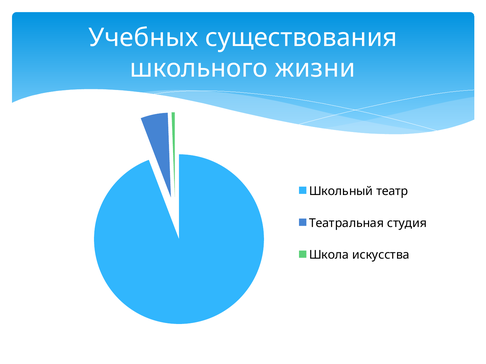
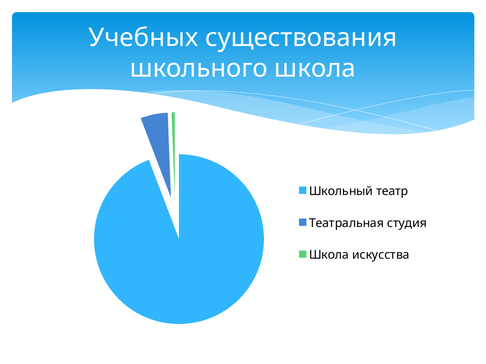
школьного жизни: жизни -> школа (315, 68)
